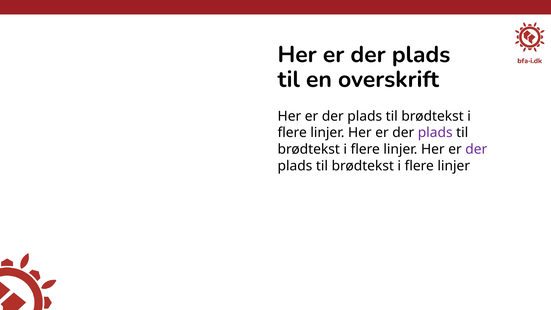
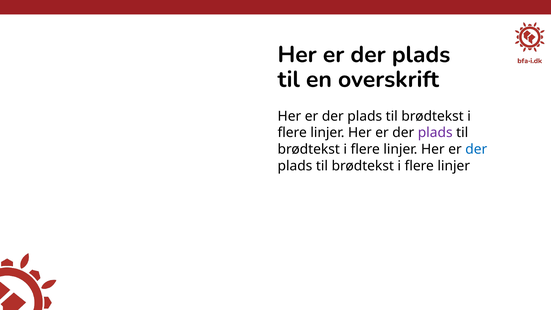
der colour: purple -> blue (476, 149)
